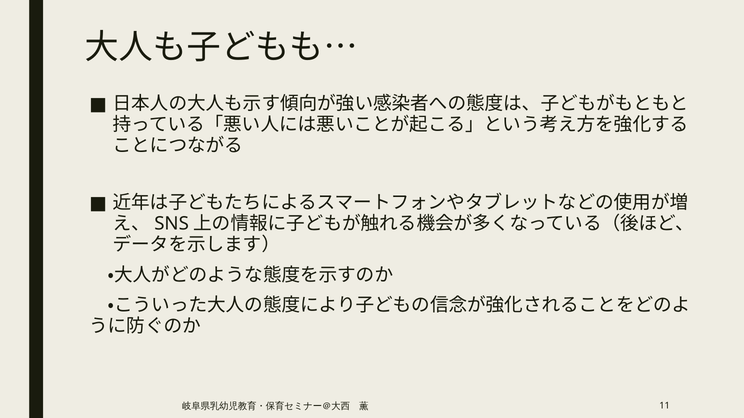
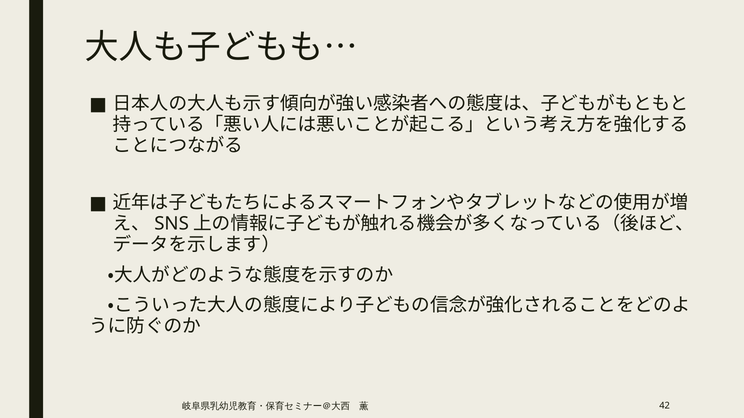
11: 11 -> 42 (665, 406)
